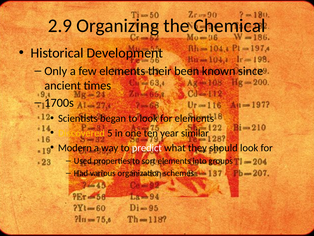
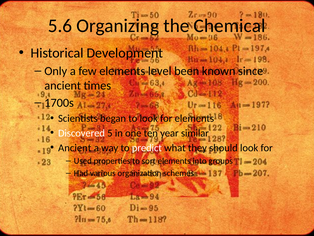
2.9: 2.9 -> 5.6 (60, 26)
their: their -> level (160, 71)
Discovered colour: yellow -> white (81, 133)
Modern: Modern -> Ancient (75, 147)
